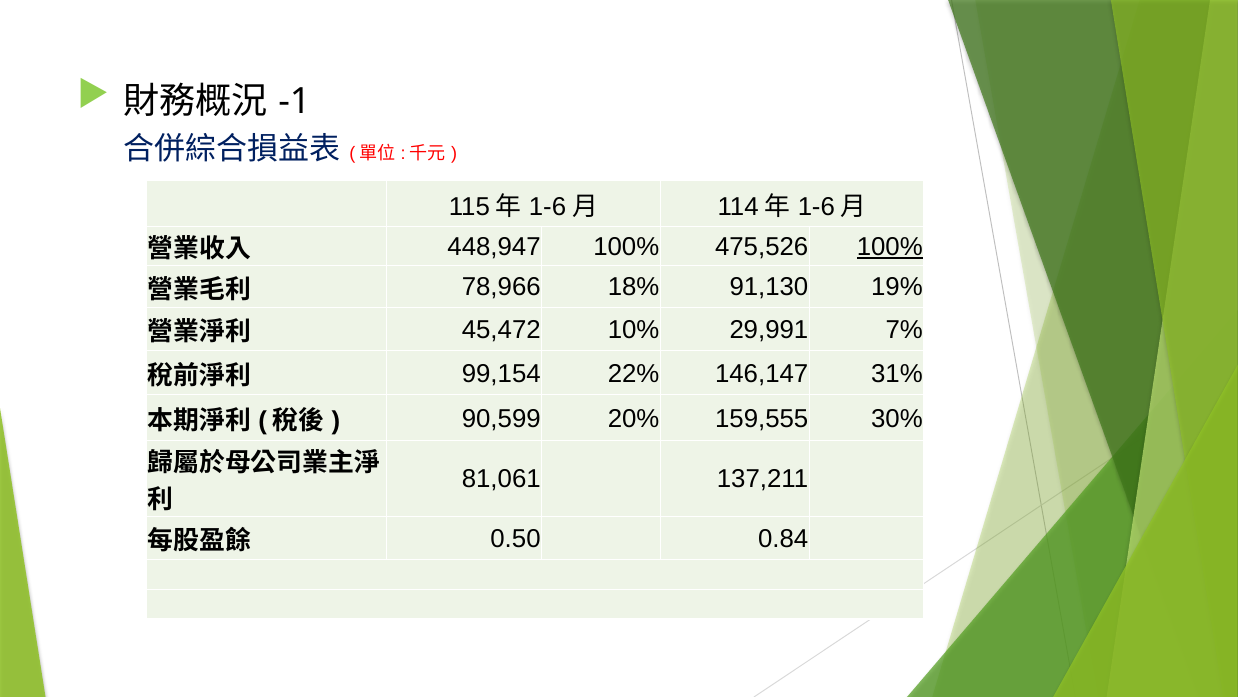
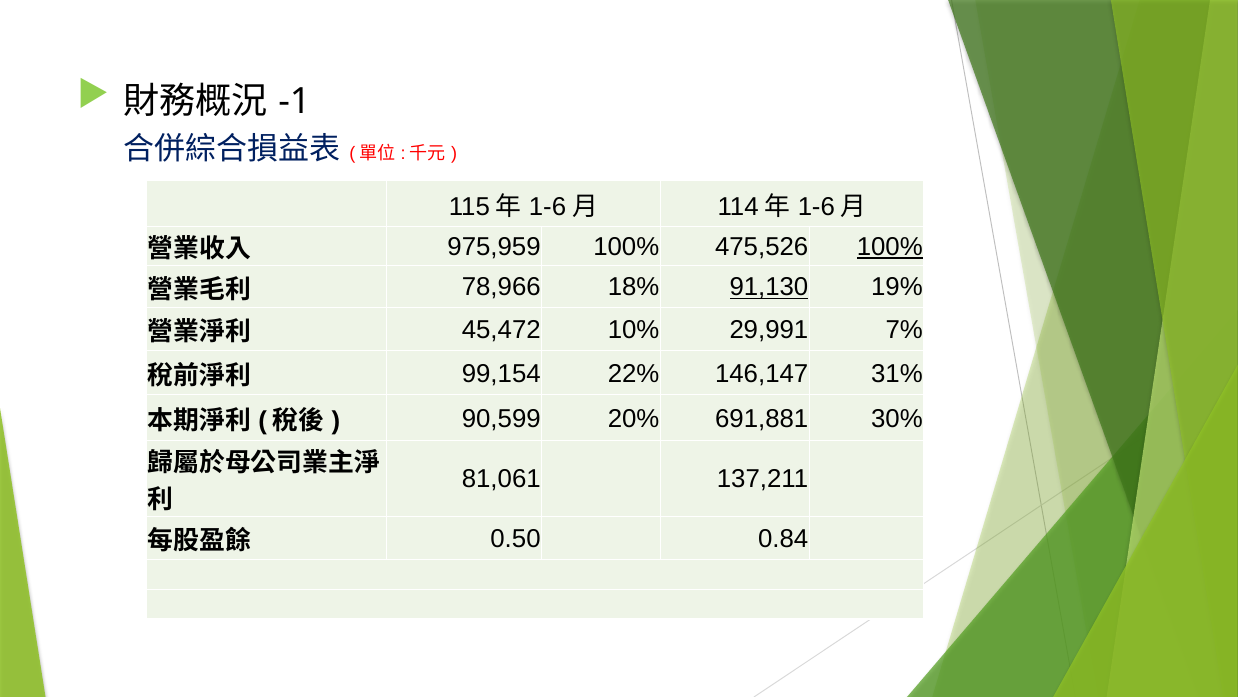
448,947: 448,947 -> 975,959 (494, 247)
91,130 underline: none -> present (769, 287)
159,555: 159,555 -> 691,881 (762, 418)
